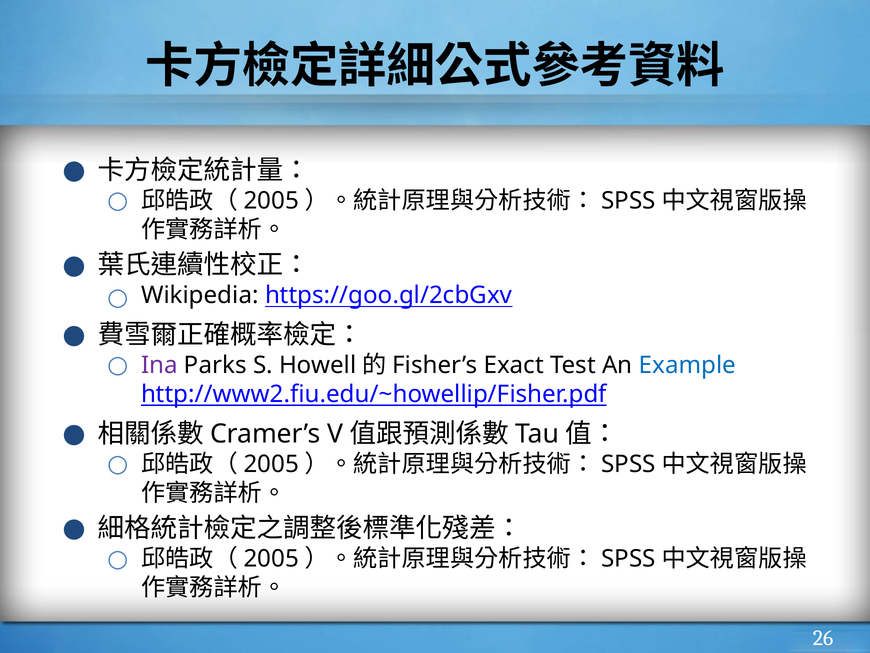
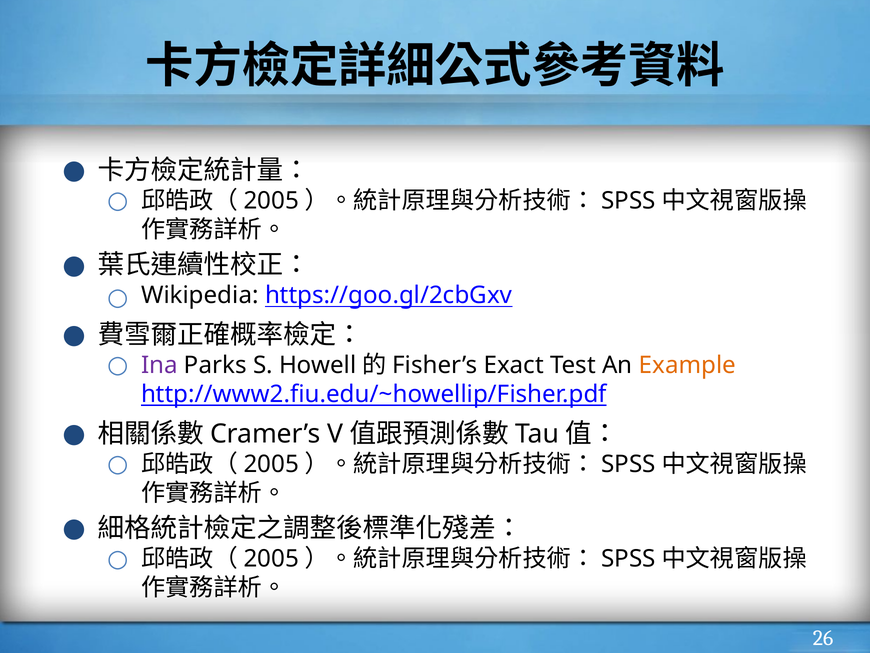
Example colour: blue -> orange (687, 365)
